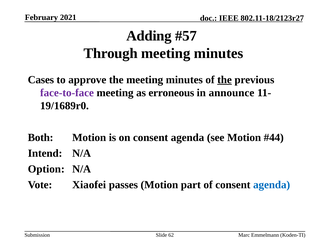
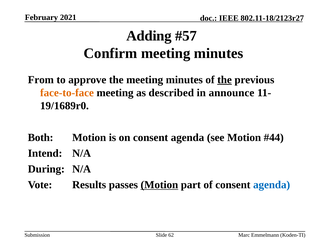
Through: Through -> Confirm (110, 53)
Cases: Cases -> From (41, 80)
face-to-face colour: purple -> orange (67, 93)
erroneous: erroneous -> described (171, 93)
Option: Option -> During (46, 169)
Xiaofei: Xiaofei -> Results (89, 185)
Motion underline: none -> present (159, 185)
